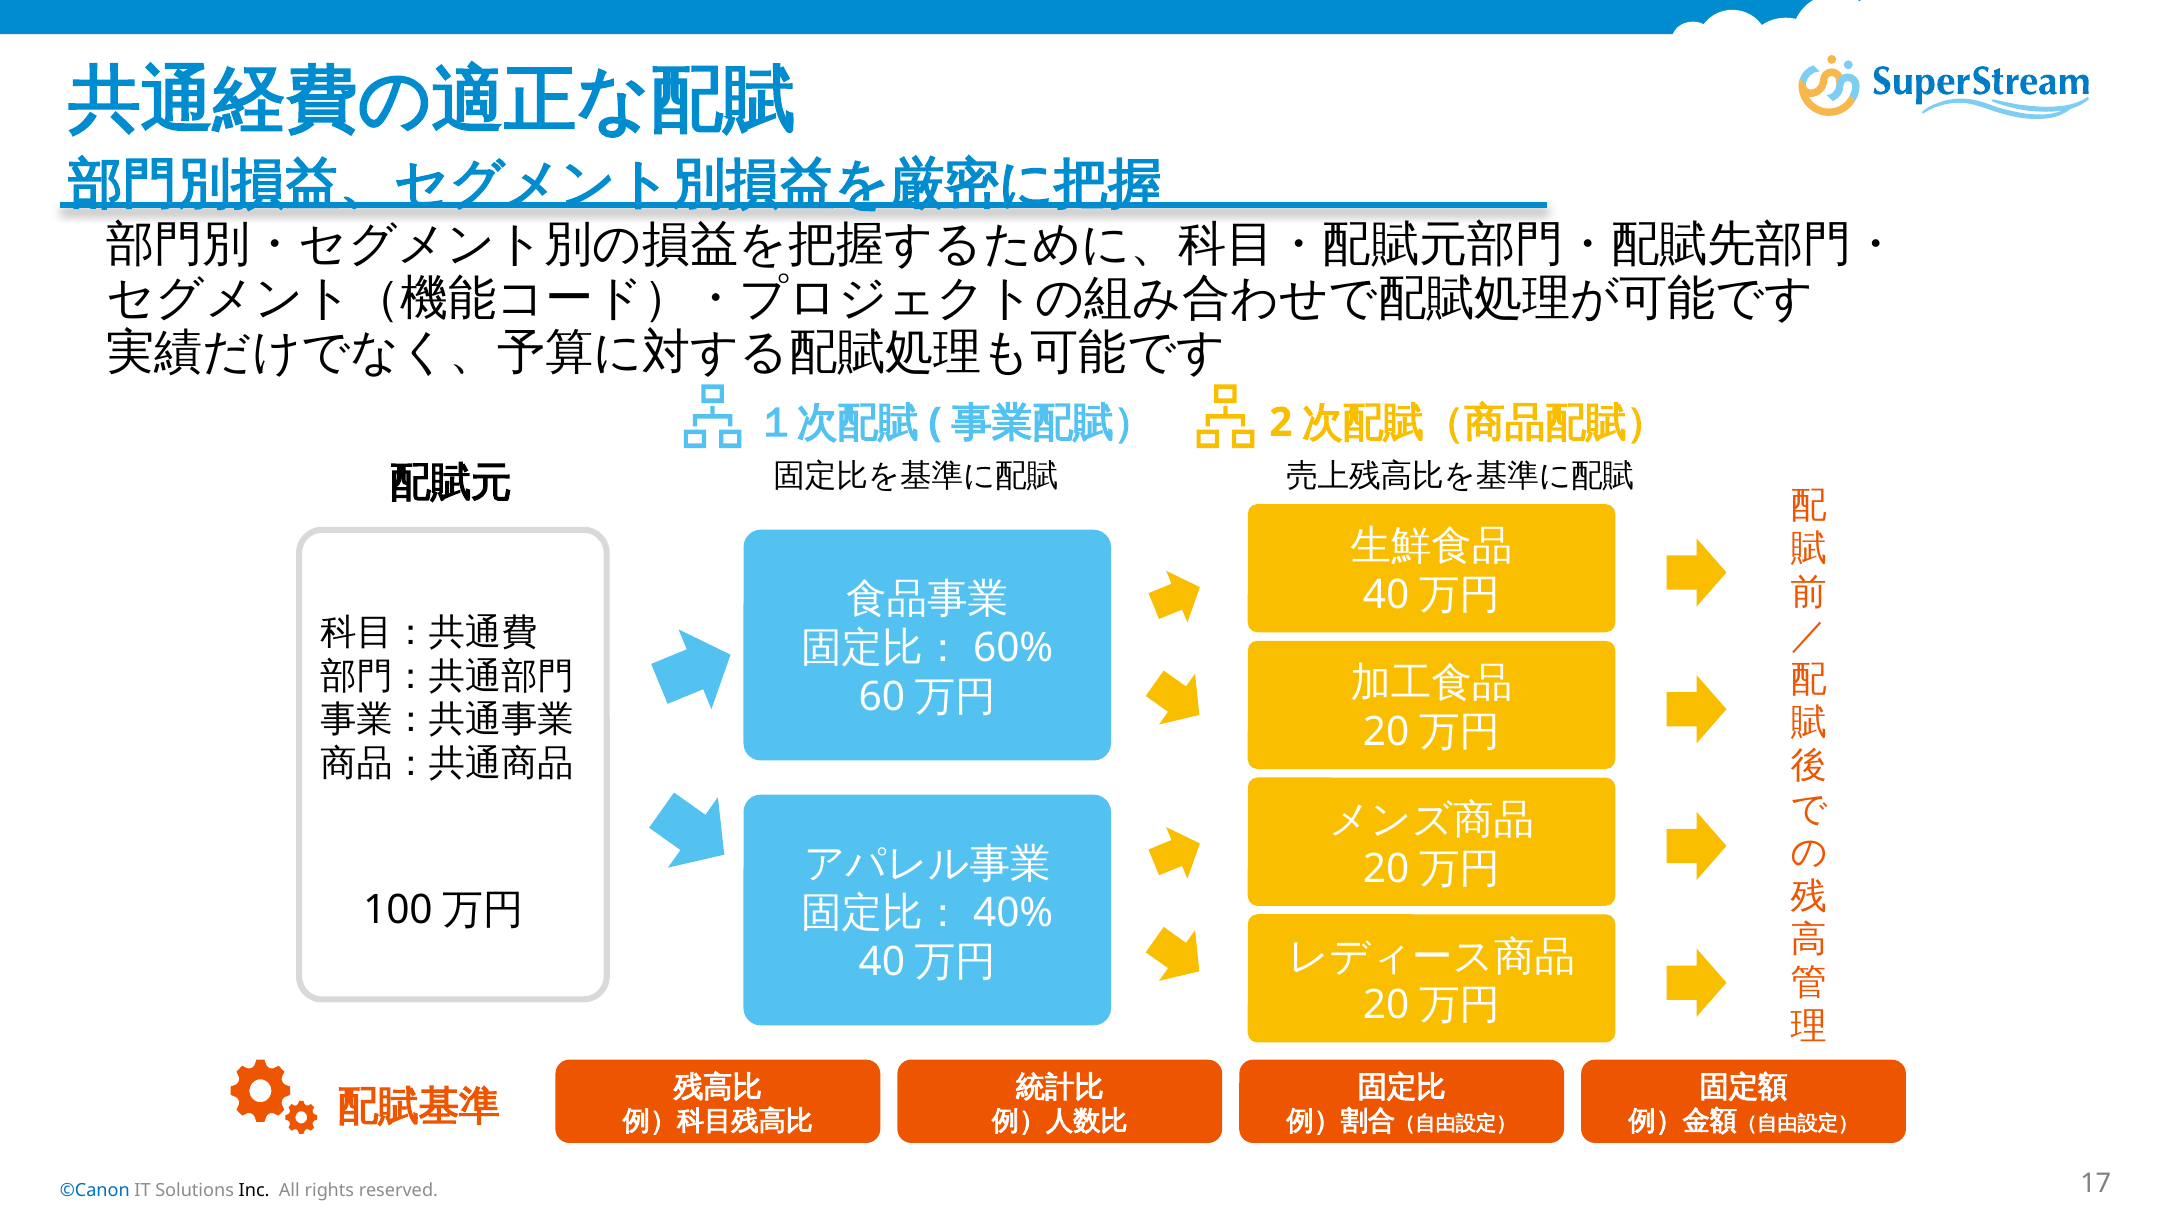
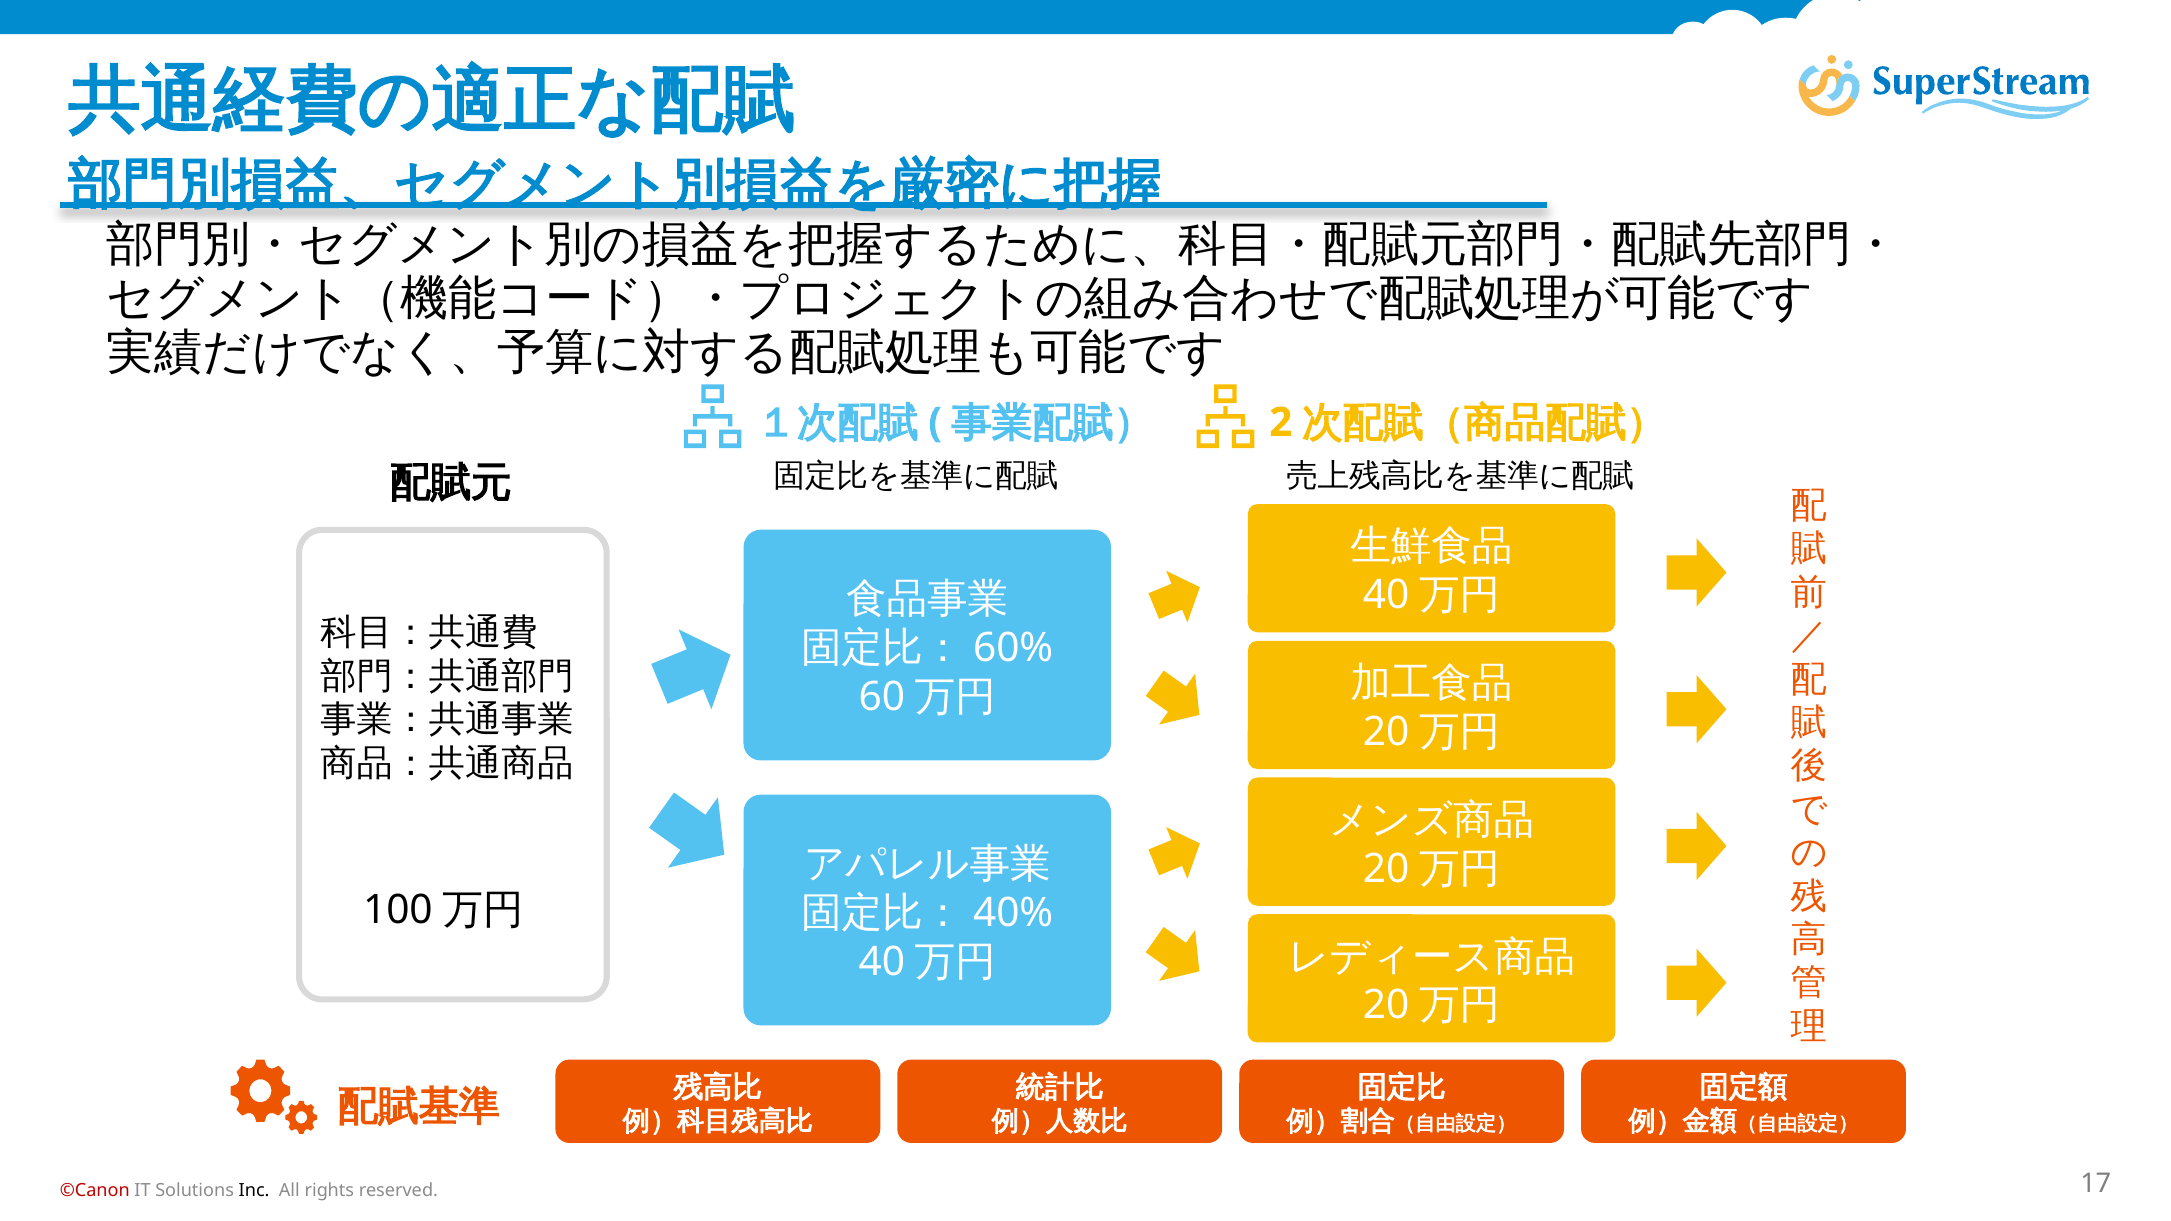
©Canon colour: blue -> red (95, 1190)
